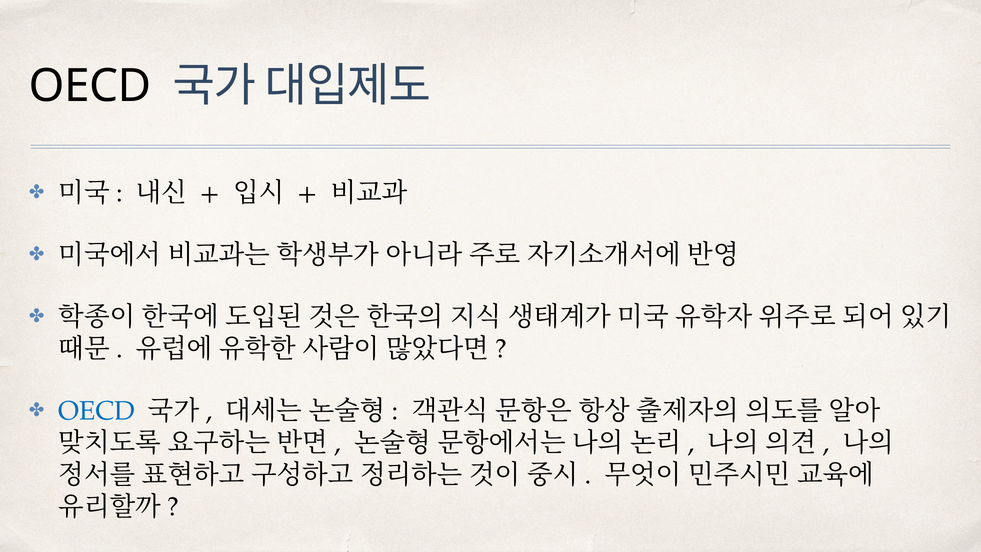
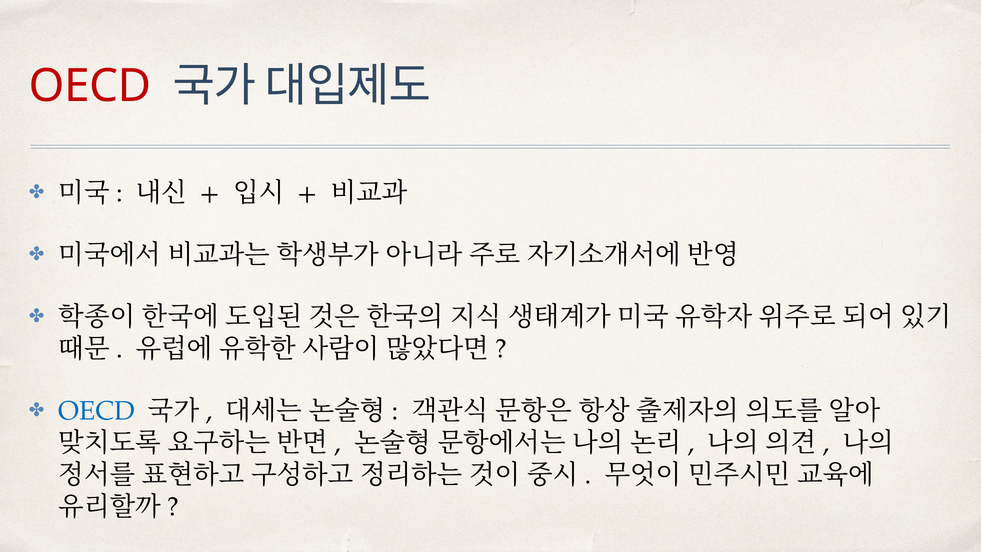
OECD colour: black -> red (90, 86)
